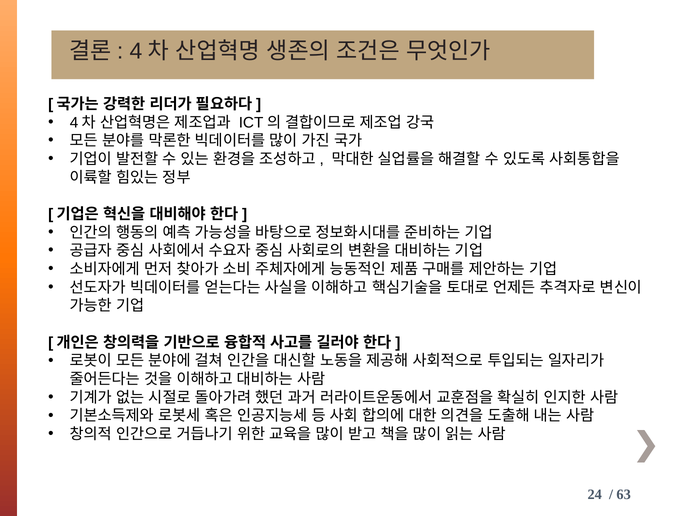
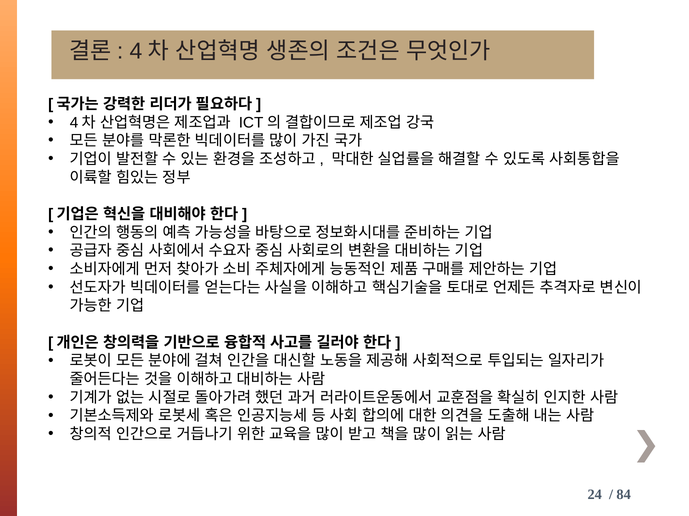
63: 63 -> 84 (624, 495)
